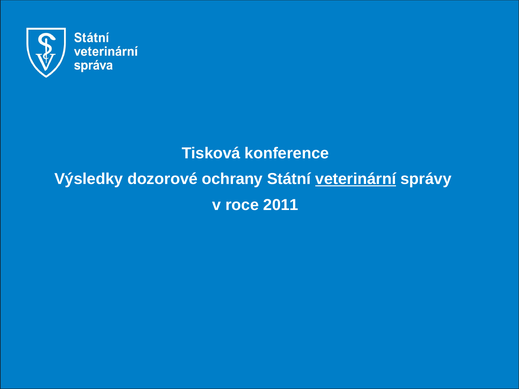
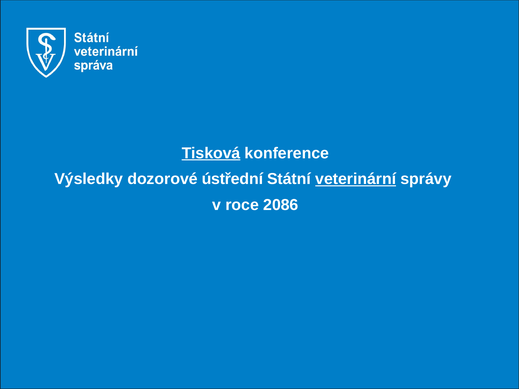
Tisková underline: none -> present (211, 153)
ochrany: ochrany -> ústřední (232, 179)
2011: 2011 -> 2086 (281, 205)
